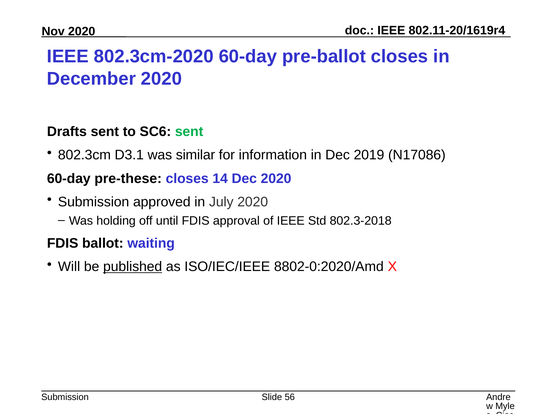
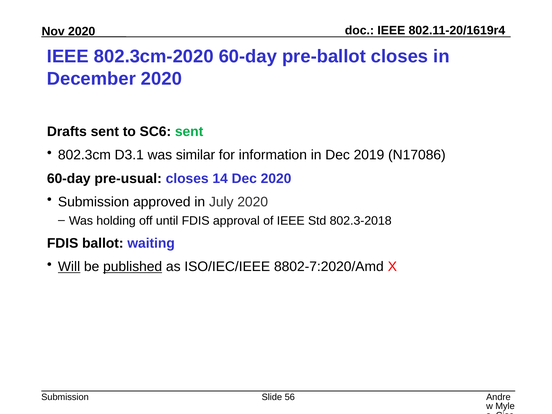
pre-these: pre-these -> pre-usual (128, 179)
Will underline: none -> present (69, 267)
8802-0:2020/Amd: 8802-0:2020/Amd -> 8802-7:2020/Amd (329, 267)
